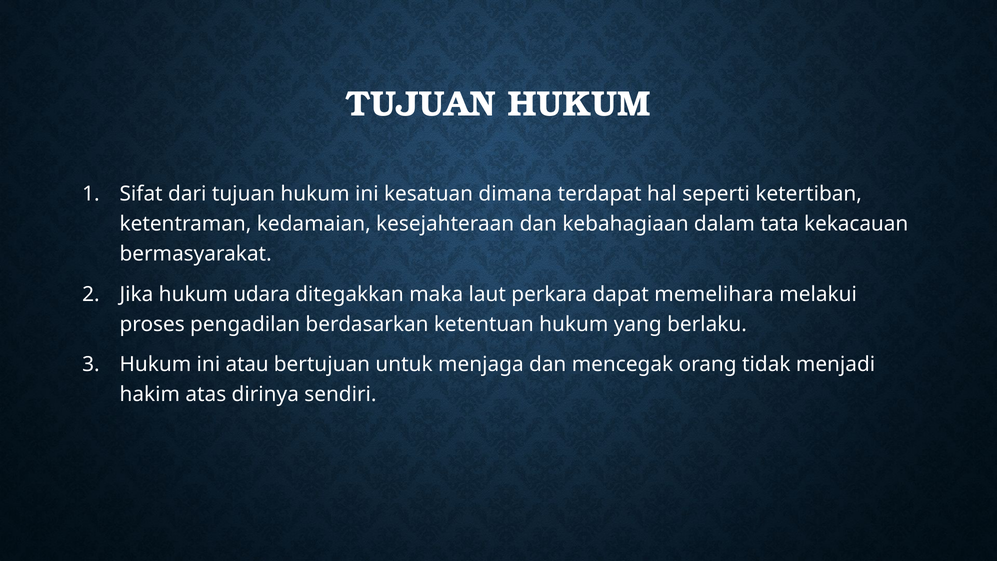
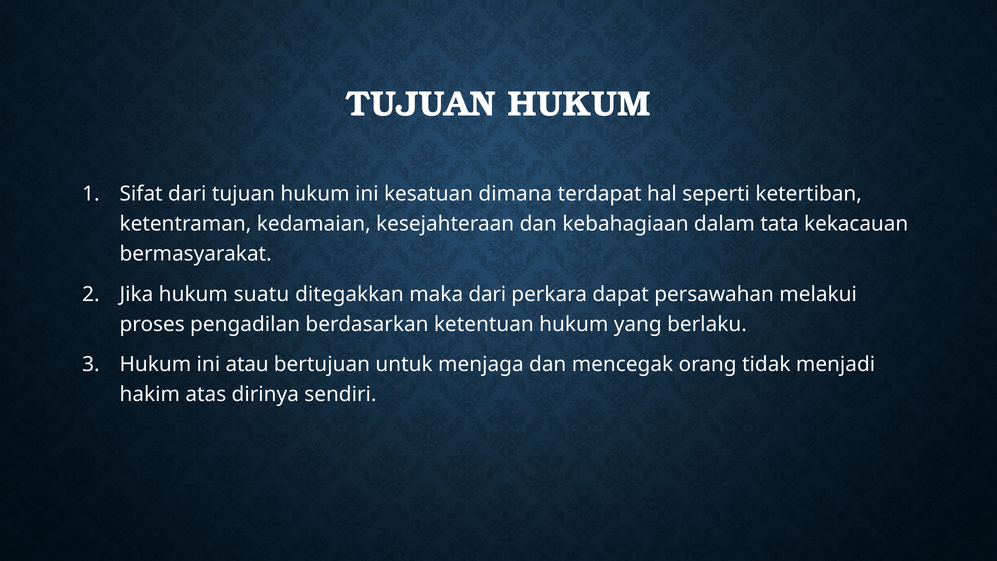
udara: udara -> suatu (261, 294)
maka laut: laut -> dari (487, 294)
memelihara: memelihara -> persawahan (714, 294)
